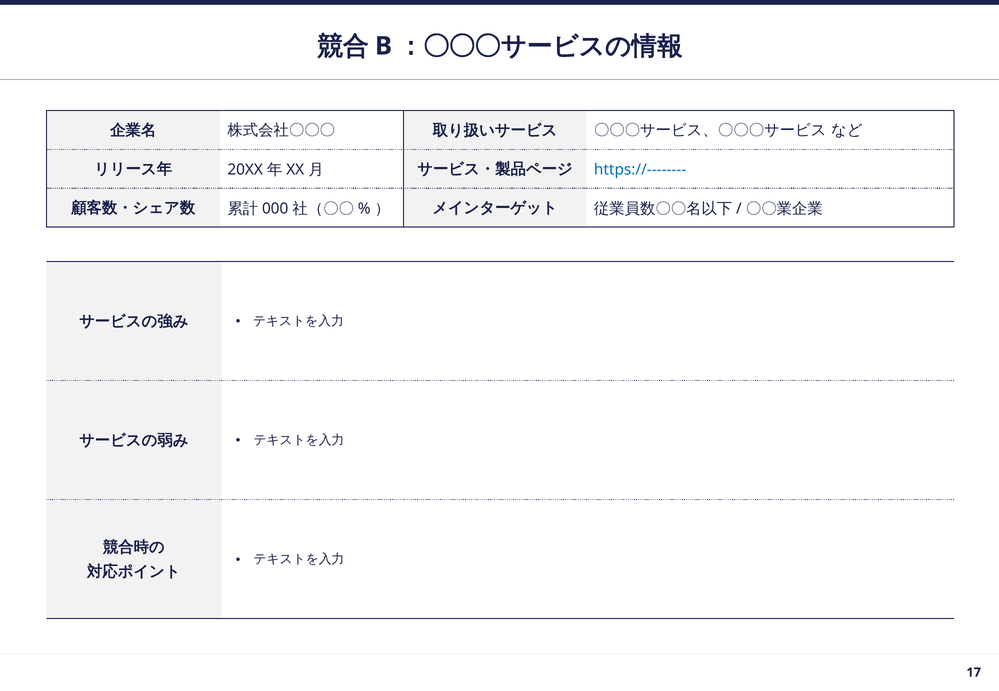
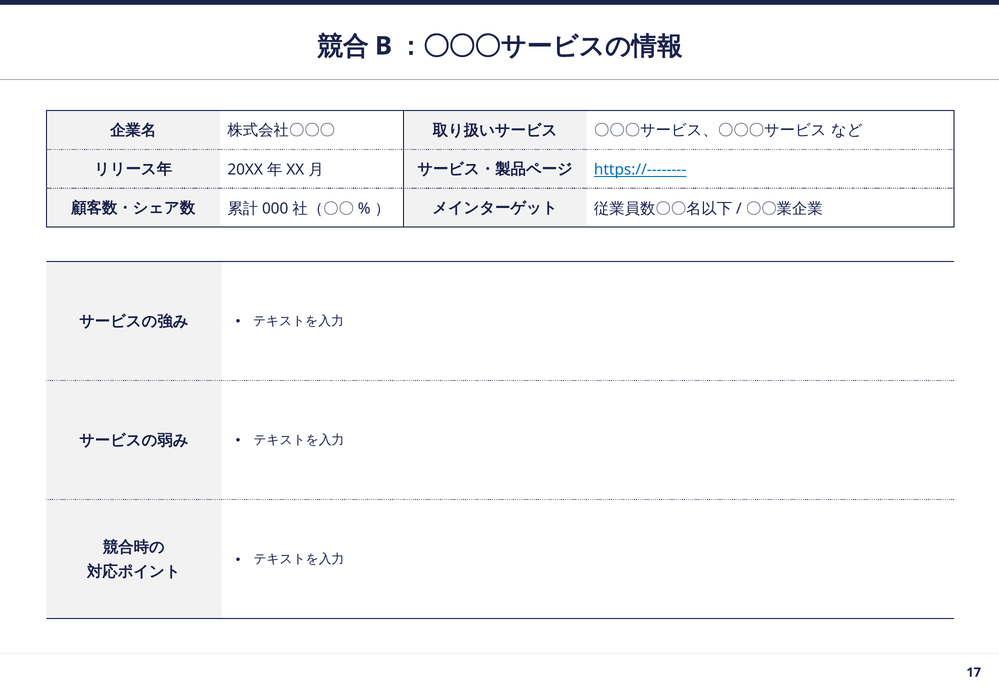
https://-------- underline: none -> present (640, 170)
